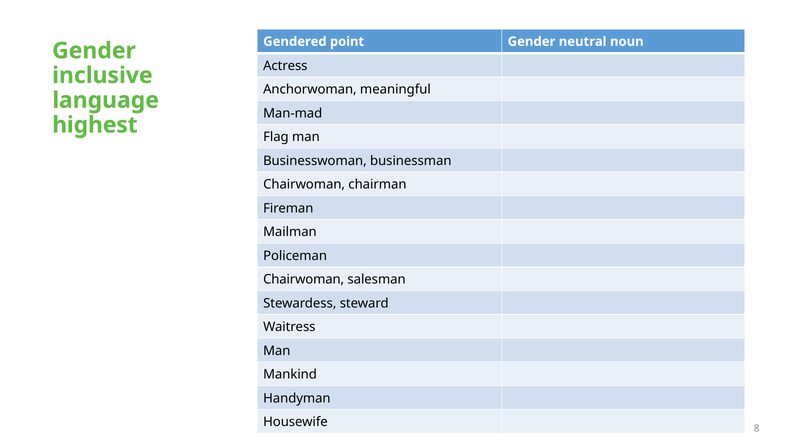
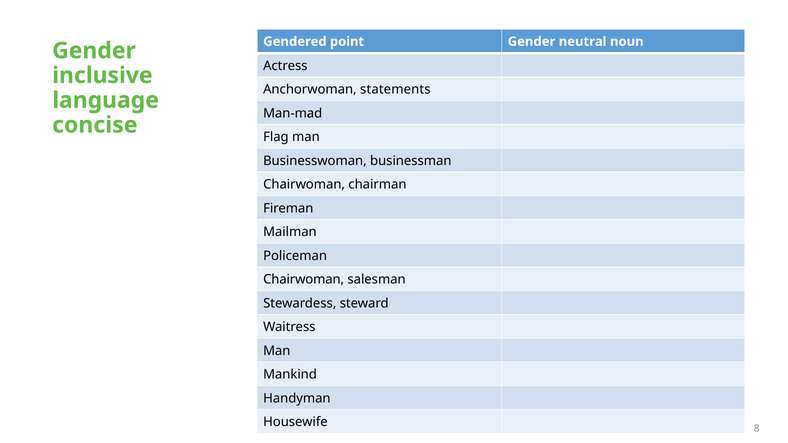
meaningful: meaningful -> statements (395, 90)
highest: highest -> concise (95, 125)
